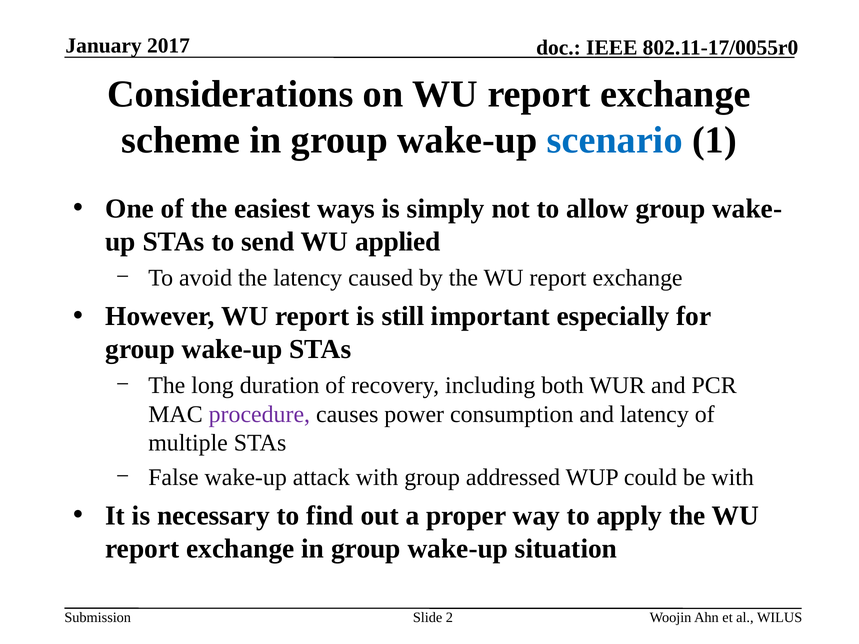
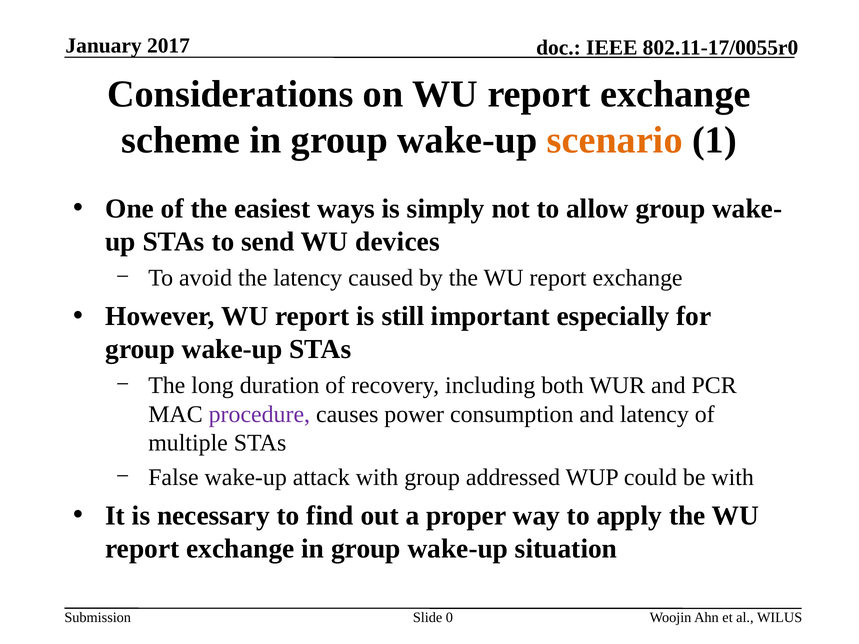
scenario colour: blue -> orange (615, 140)
applied: applied -> devices (397, 242)
2: 2 -> 0 (449, 618)
